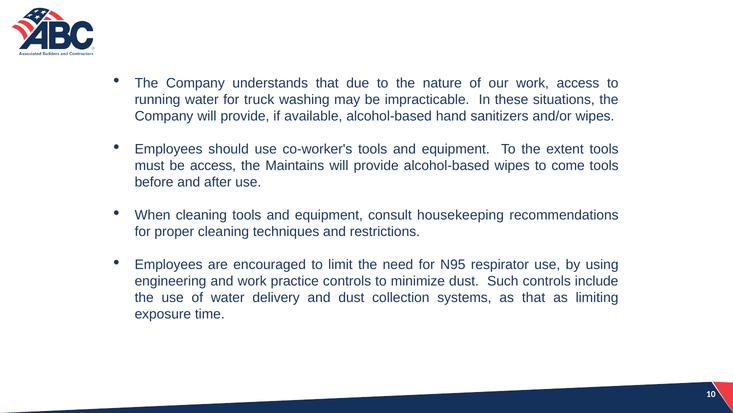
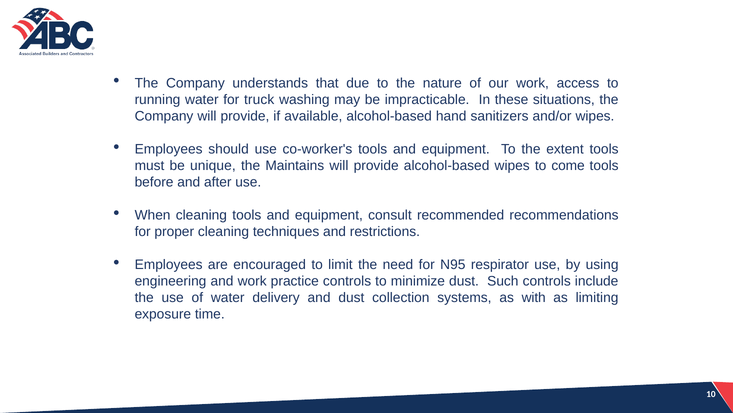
be access: access -> unique (213, 165)
housekeeping: housekeeping -> recommended (461, 215)
as that: that -> with (534, 297)
